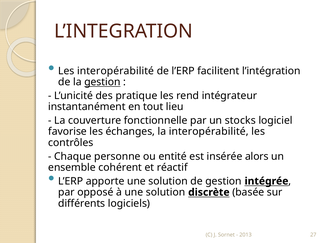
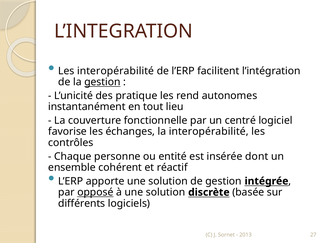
intégrateur: intégrateur -> autonomes (230, 96)
stocks: stocks -> centré (240, 120)
alors: alors -> dont (257, 156)
opposé underline: none -> present (95, 192)
